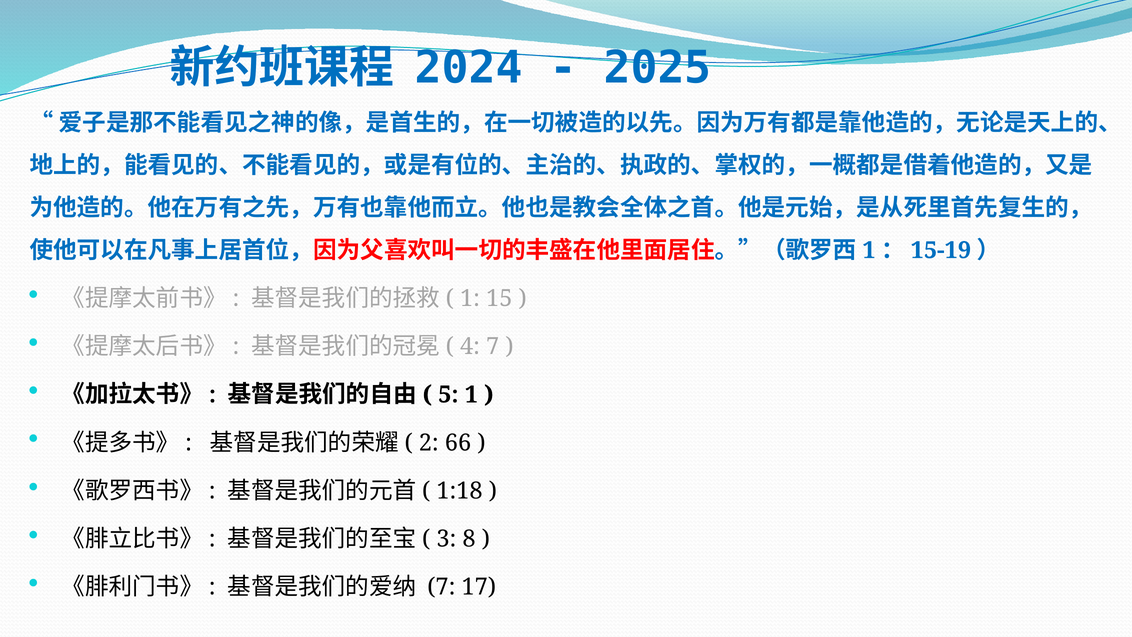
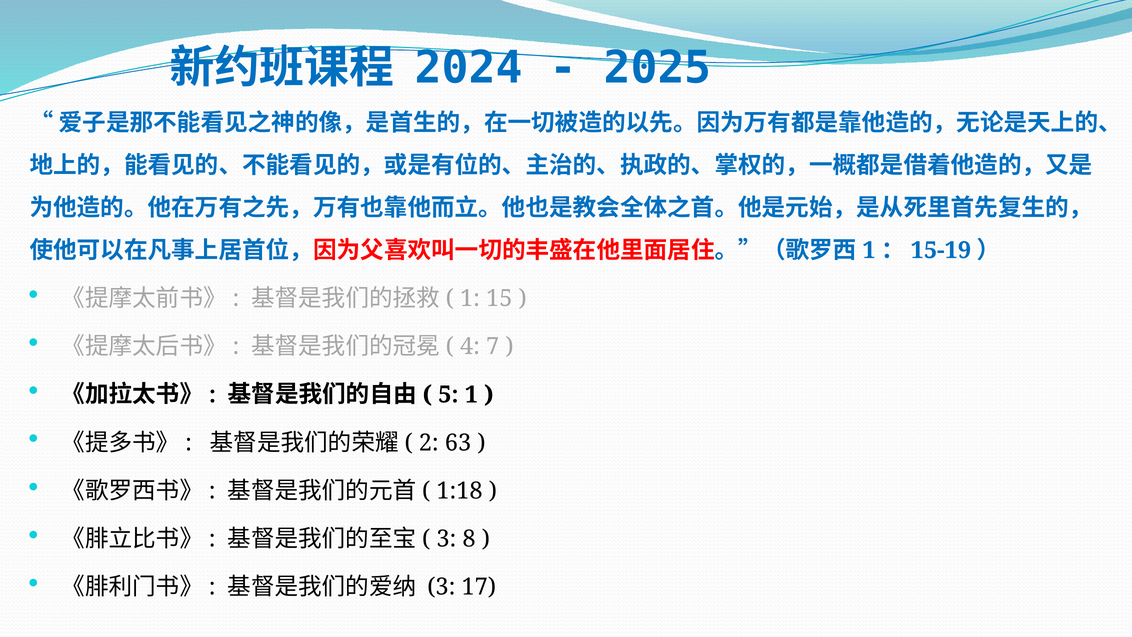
66: 66 -> 63 (458, 443)
7: 7 -> 3 (441, 587)
